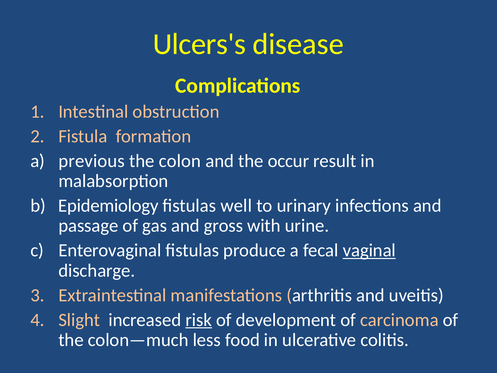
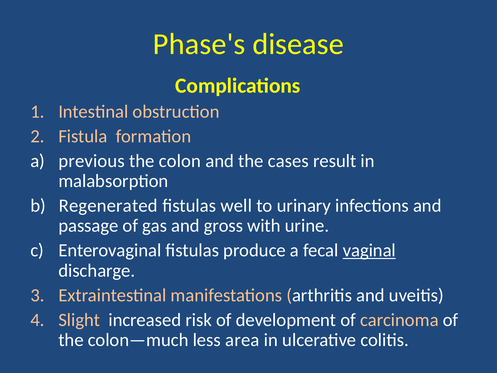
Ulcers's: Ulcers's -> Phase's (199, 44)
occur: occur -> cases (288, 161)
Epidemiology: Epidemiology -> Regenerated (108, 206)
risk underline: present -> none (199, 320)
food: food -> area (242, 340)
